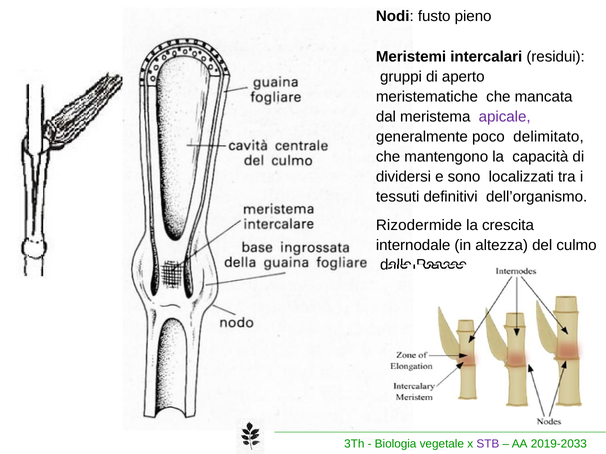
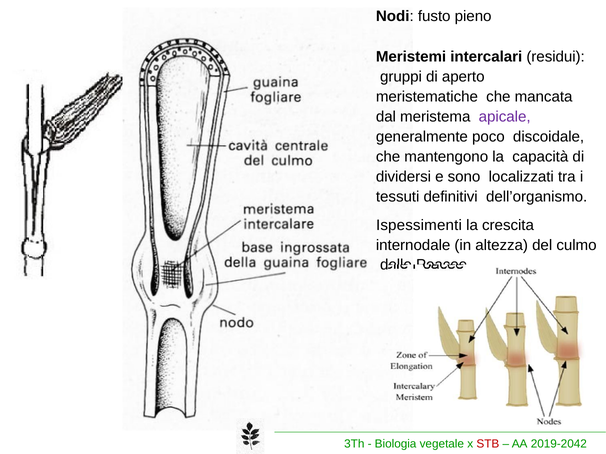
delimitato: delimitato -> discoidale (549, 137)
Rizodermide: Rizodermide -> Ispessimenti (419, 225)
STB colour: purple -> red (488, 444)
2019-2033: 2019-2033 -> 2019-2042 (559, 444)
